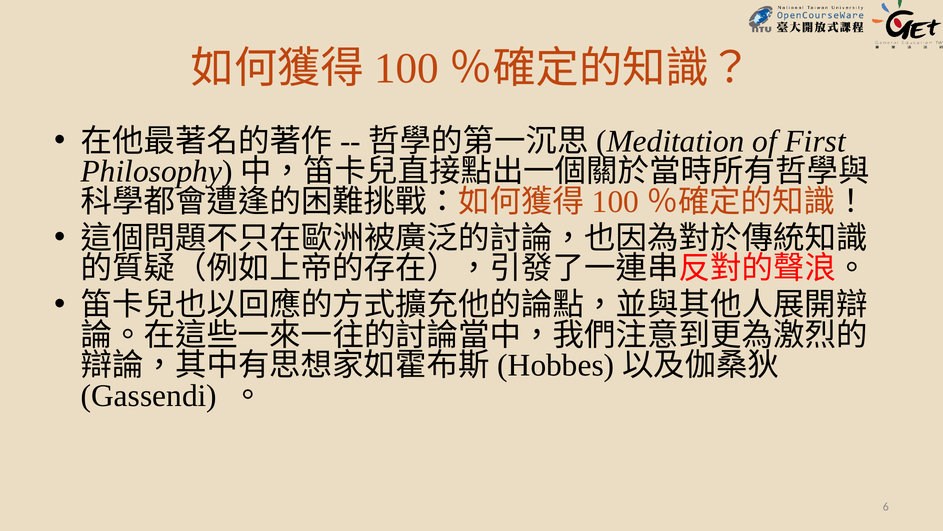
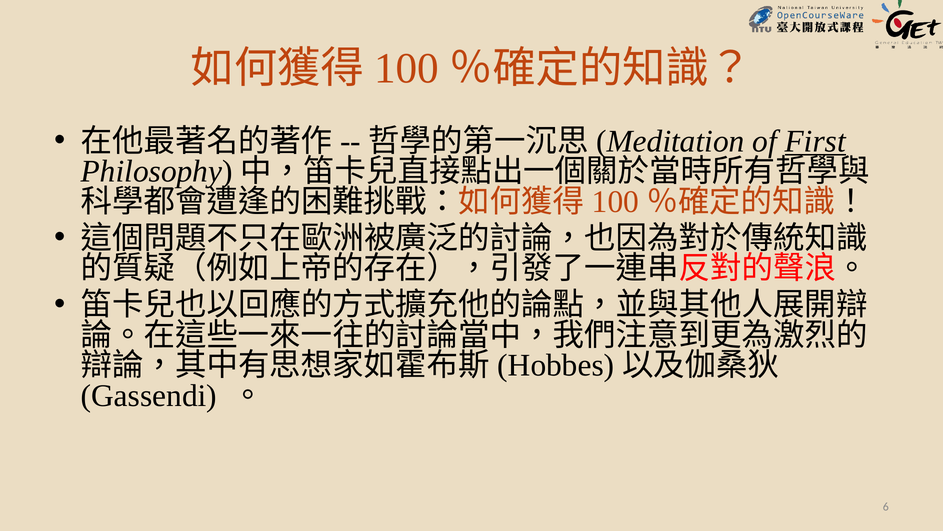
First underline: none -> present (815, 141)
